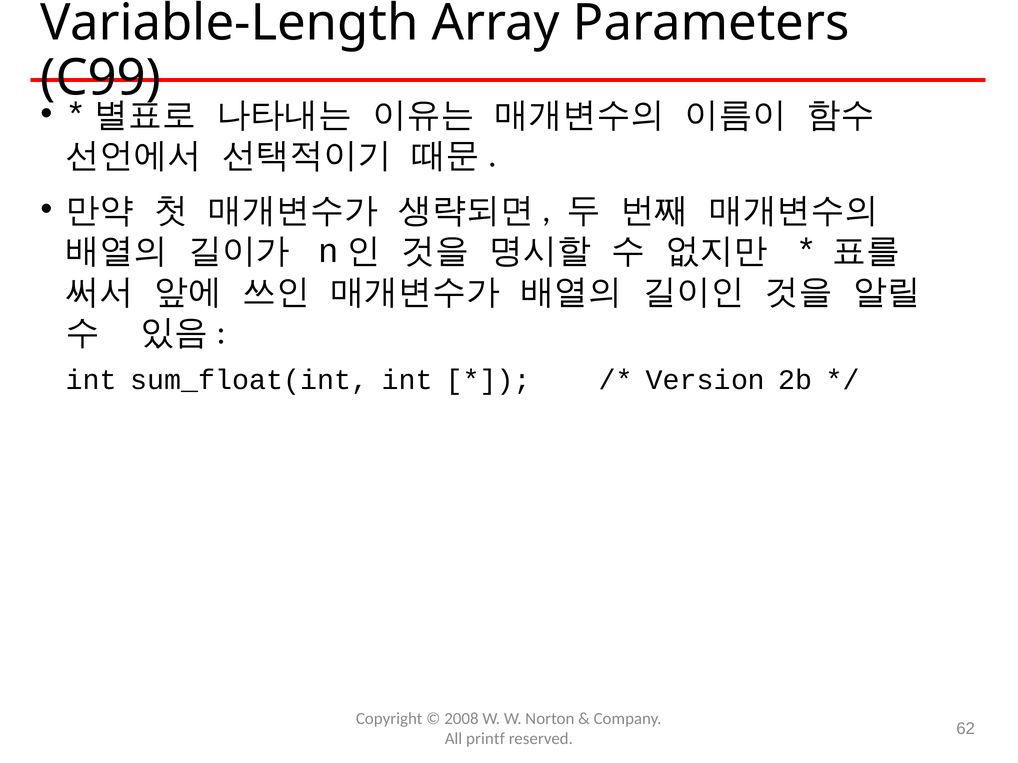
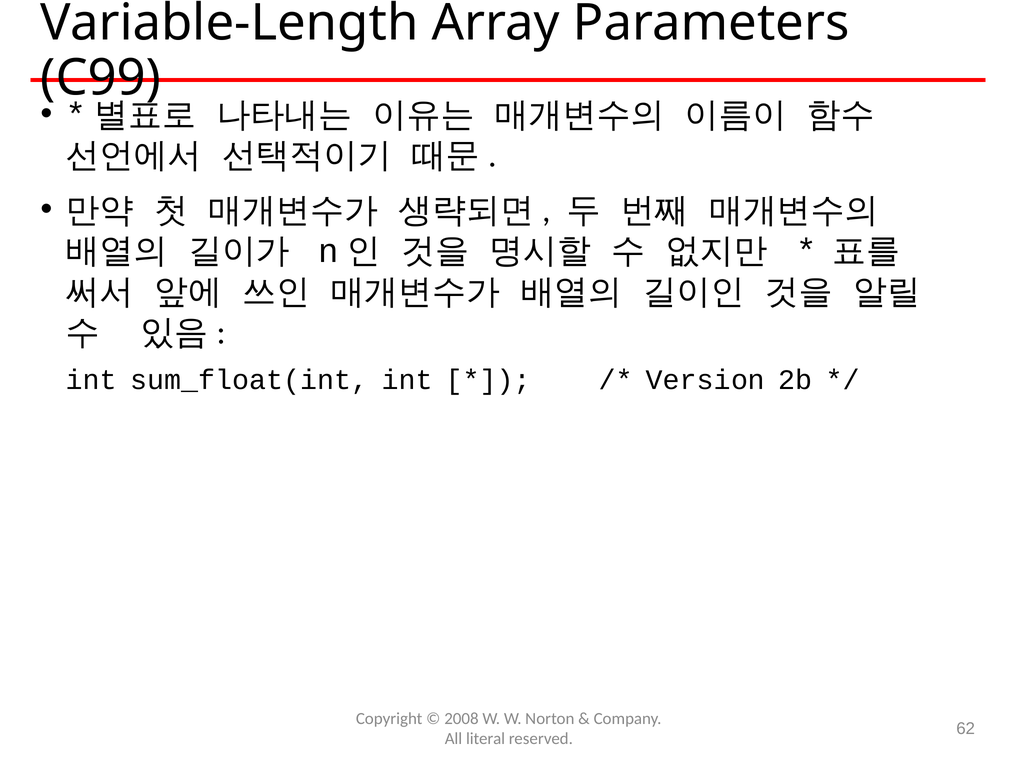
printf: printf -> literal (486, 739)
